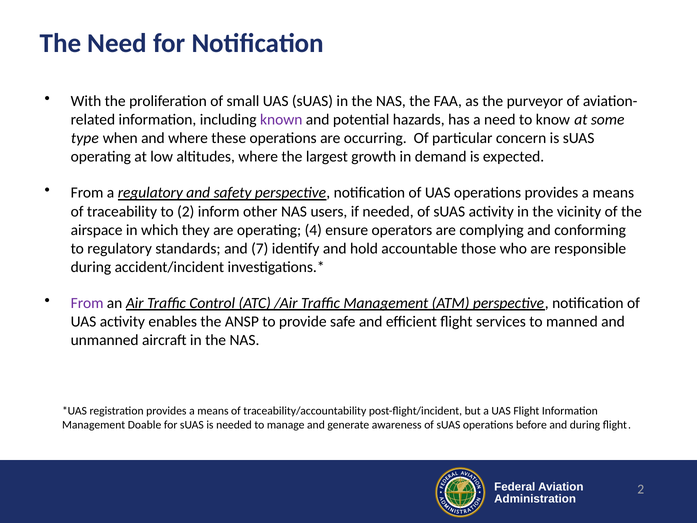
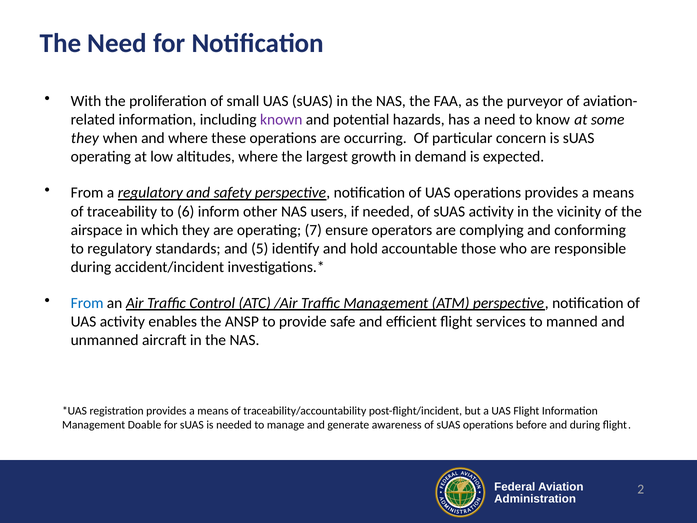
type: type -> they (85, 138)
to 2: 2 -> 6 (186, 211)
4: 4 -> 7 (313, 230)
7: 7 -> 5 (260, 248)
From colour: purple -> blue (87, 303)
